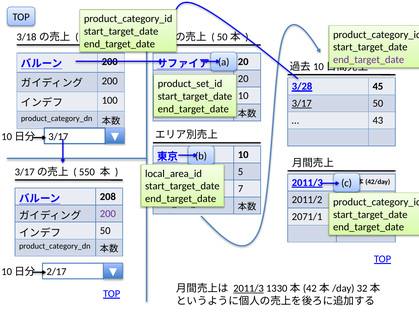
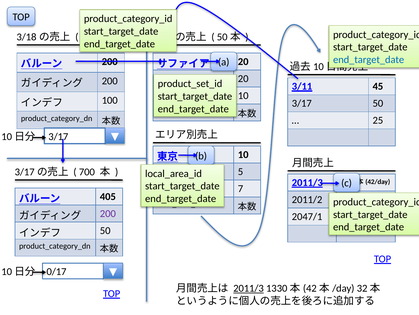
end_target_date colour: purple -> blue (369, 60)
3/28: 3/28 -> 3/11 (302, 86)
3/17 underline: present -> none (302, 103)
43: 43 -> 25 (378, 120)
550: 550 -> 700 (87, 172)
208: 208 -> 405 (108, 196)
2071/1: 2071/1 -> 2047/1 (307, 216)
2/17: 2/17 -> 0/17 (57, 271)
